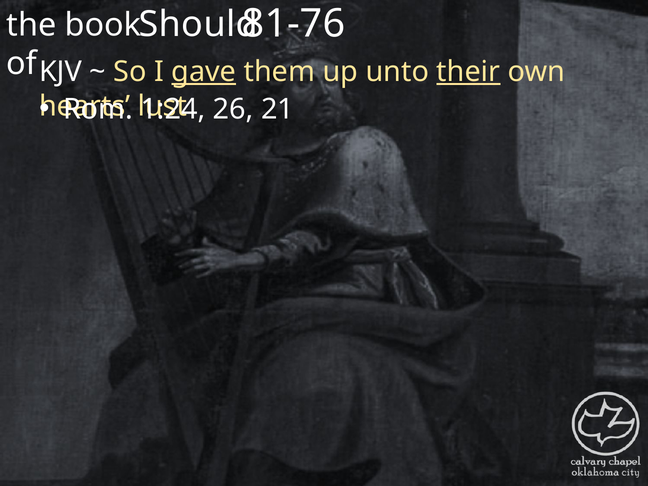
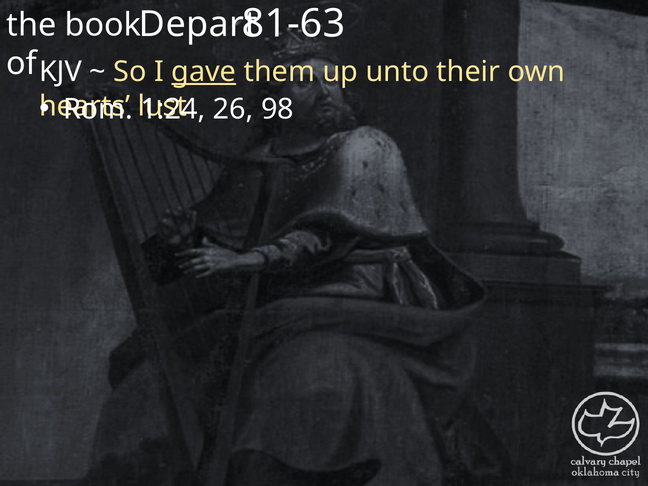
81-76: 81-76 -> 81-63 (294, 24)
Should: Should -> Depart (198, 24)
their underline: present -> none (468, 72)
21: 21 -> 98 (277, 109)
